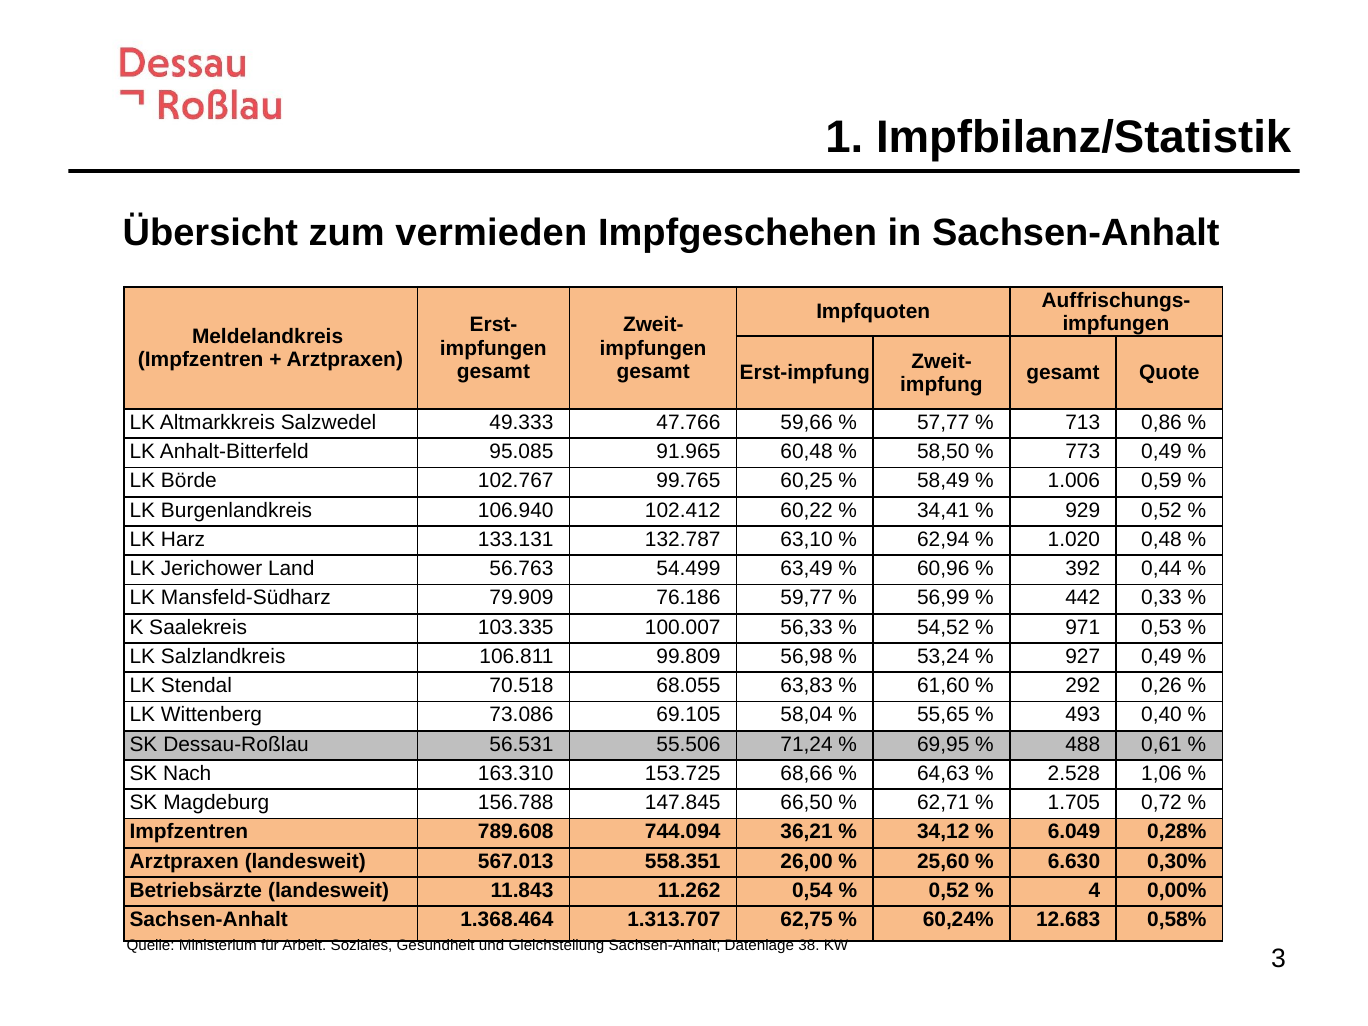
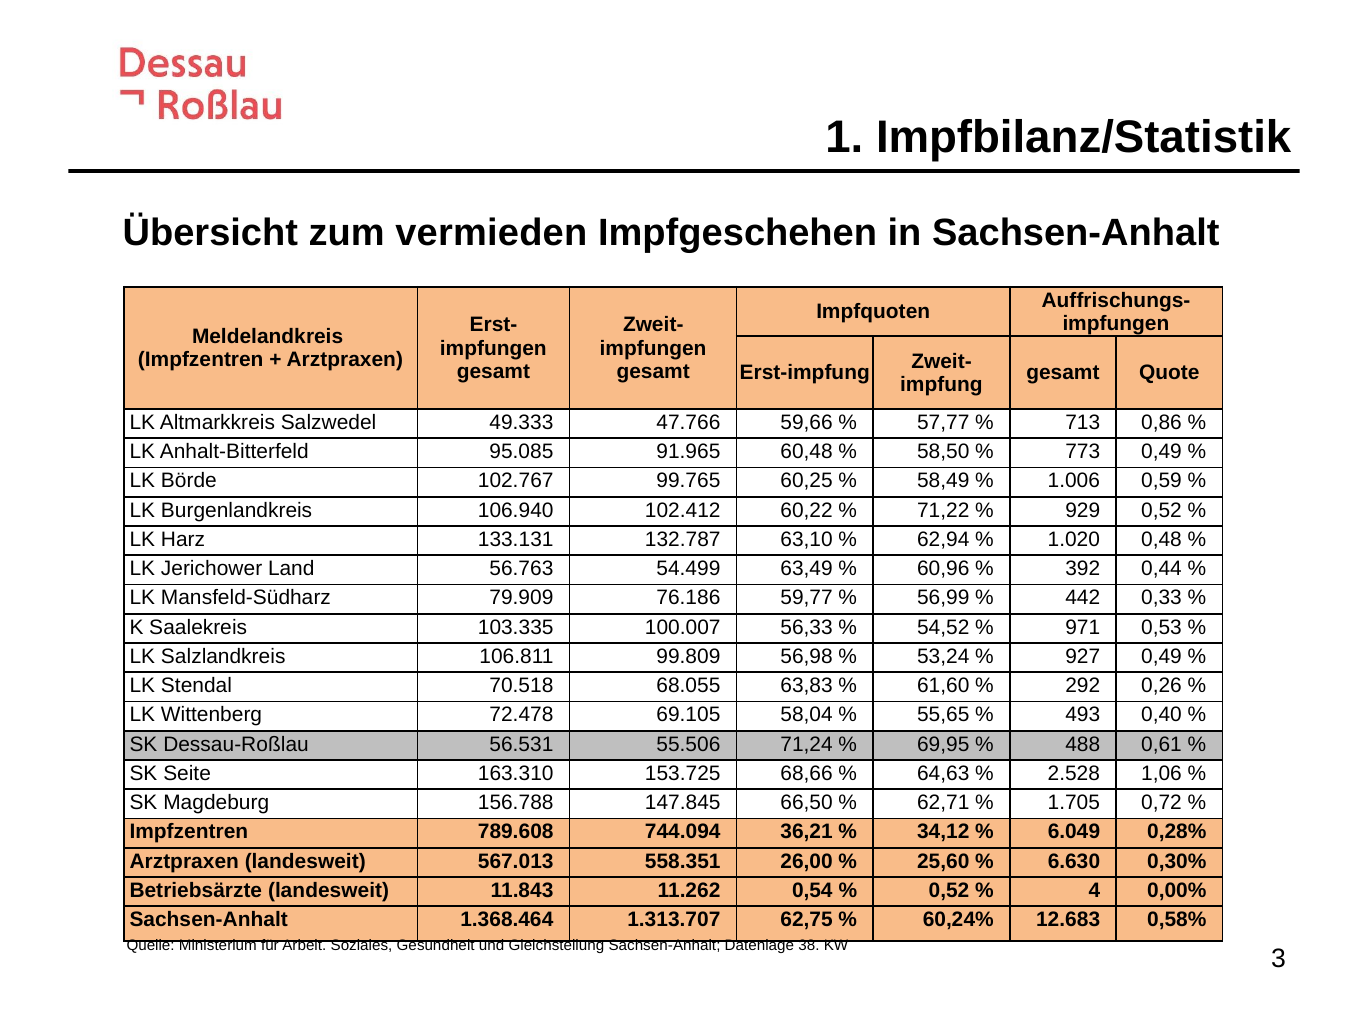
34,41: 34,41 -> 71,22 (943, 510)
73.086: 73.086 -> 72.478 (521, 715)
Nach: Nach -> Seite (187, 773)
